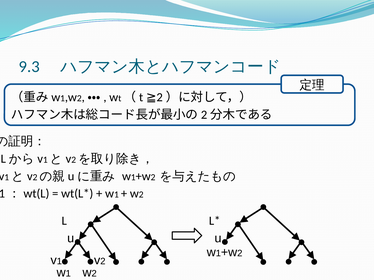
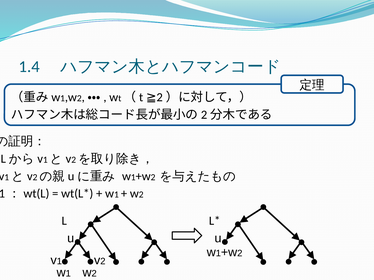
9.3: 9.3 -> 1.4 (29, 67)
